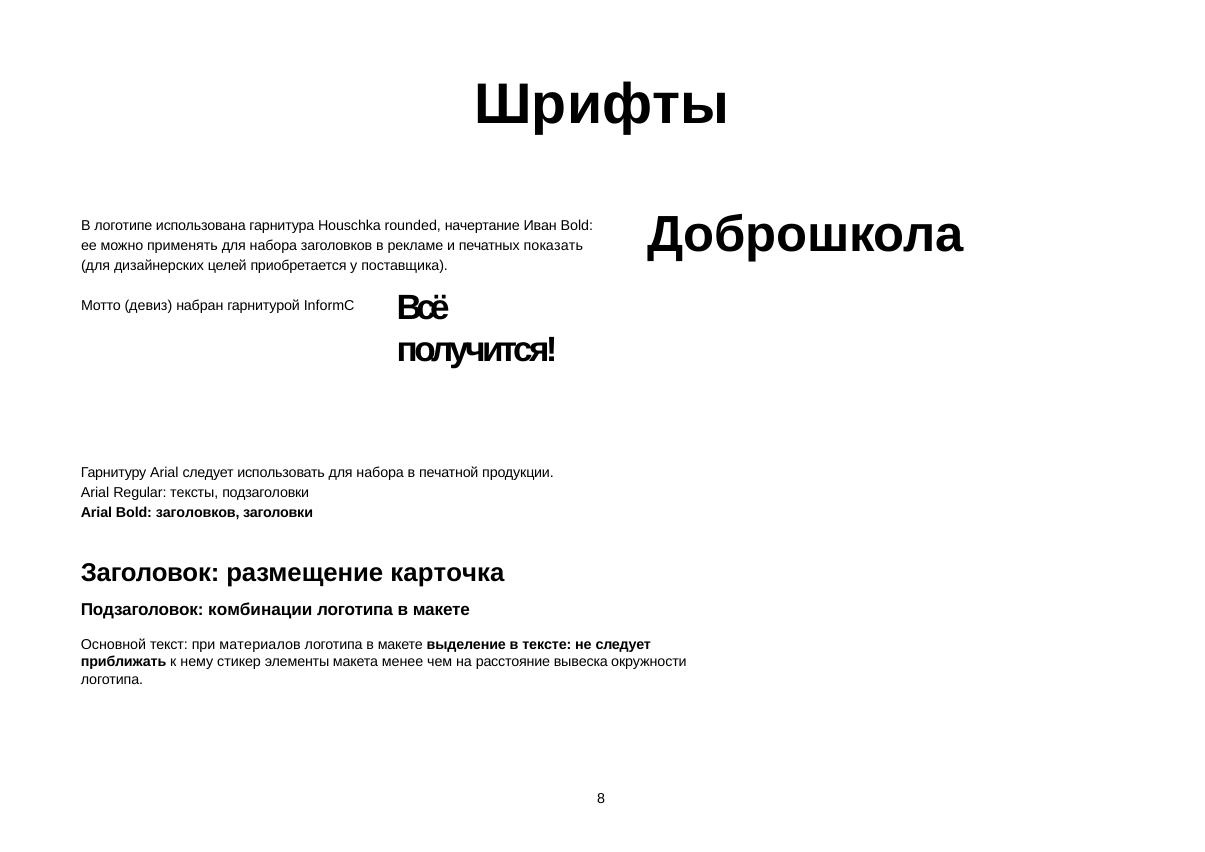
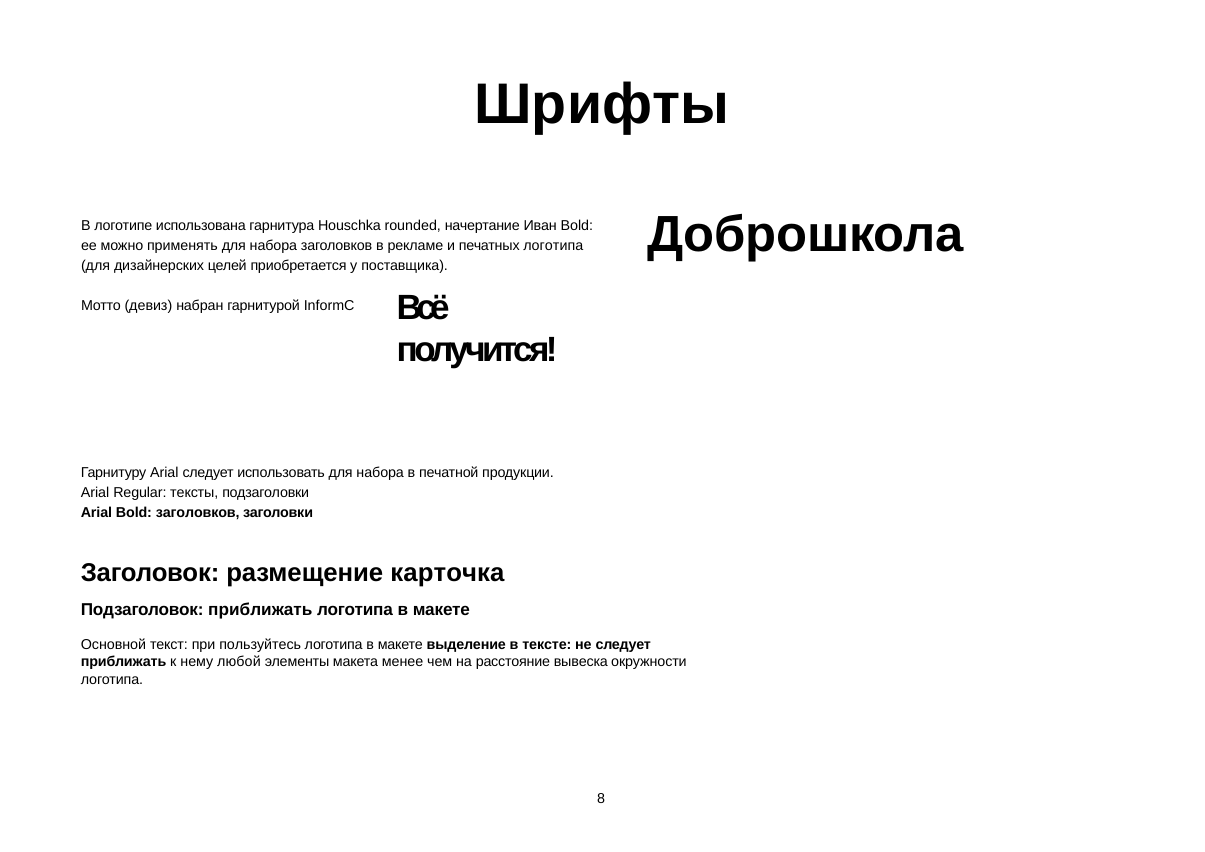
печатных показать: показать -> логотипа (553, 246)
Подзаголовок комбинации: комбинации -> приближать (260, 610)
материалов: материалов -> пользуйтесь (260, 645)
стикер: стикер -> любой (239, 662)
